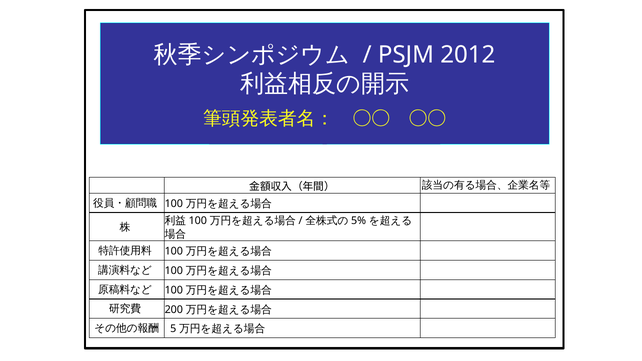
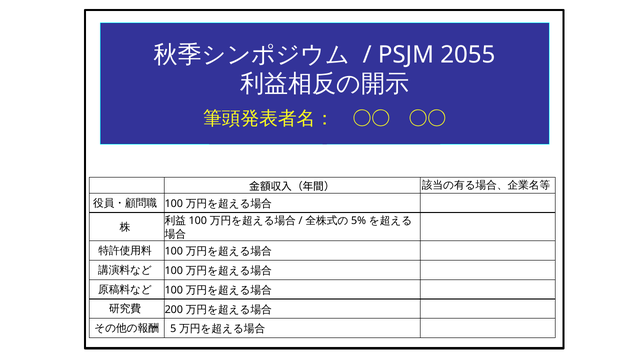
2012: 2012 -> 2055 (468, 55)
